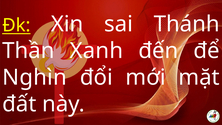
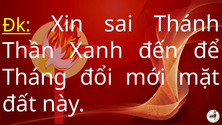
Nghìn: Nghìn -> Tháng (35, 77)
